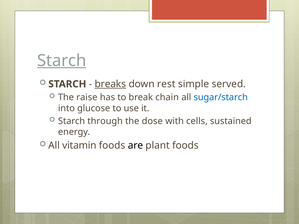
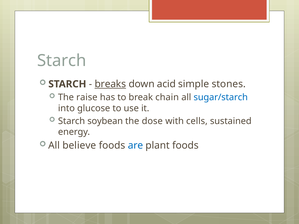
Starch underline: present -> none (62, 61)
rest: rest -> acid (166, 84)
served: served -> stones (229, 84)
through: through -> soybean (105, 121)
vitamin: vitamin -> believe (79, 146)
are colour: black -> blue (135, 146)
